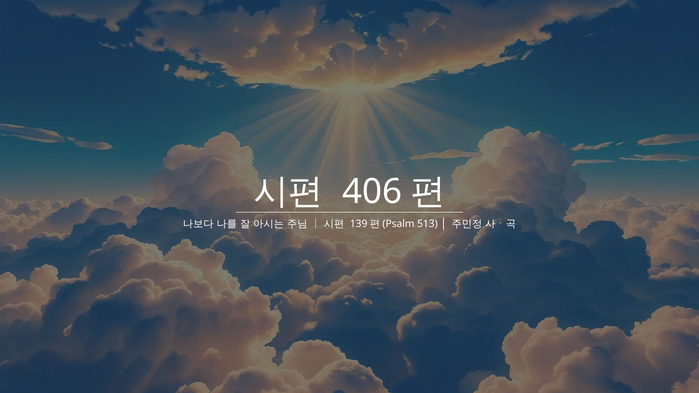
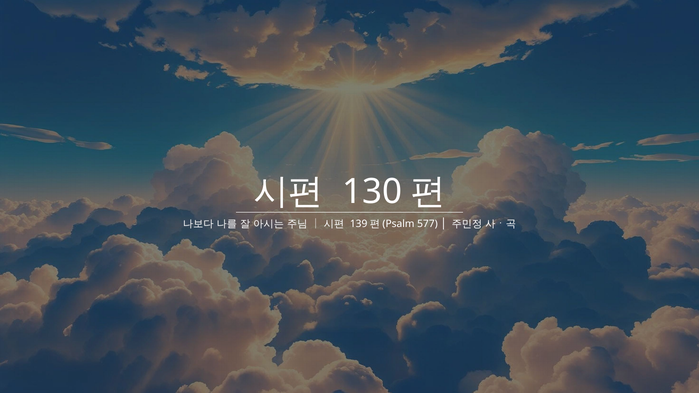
406: 406 -> 130 (372, 192)
513: 513 -> 577 (427, 224)
